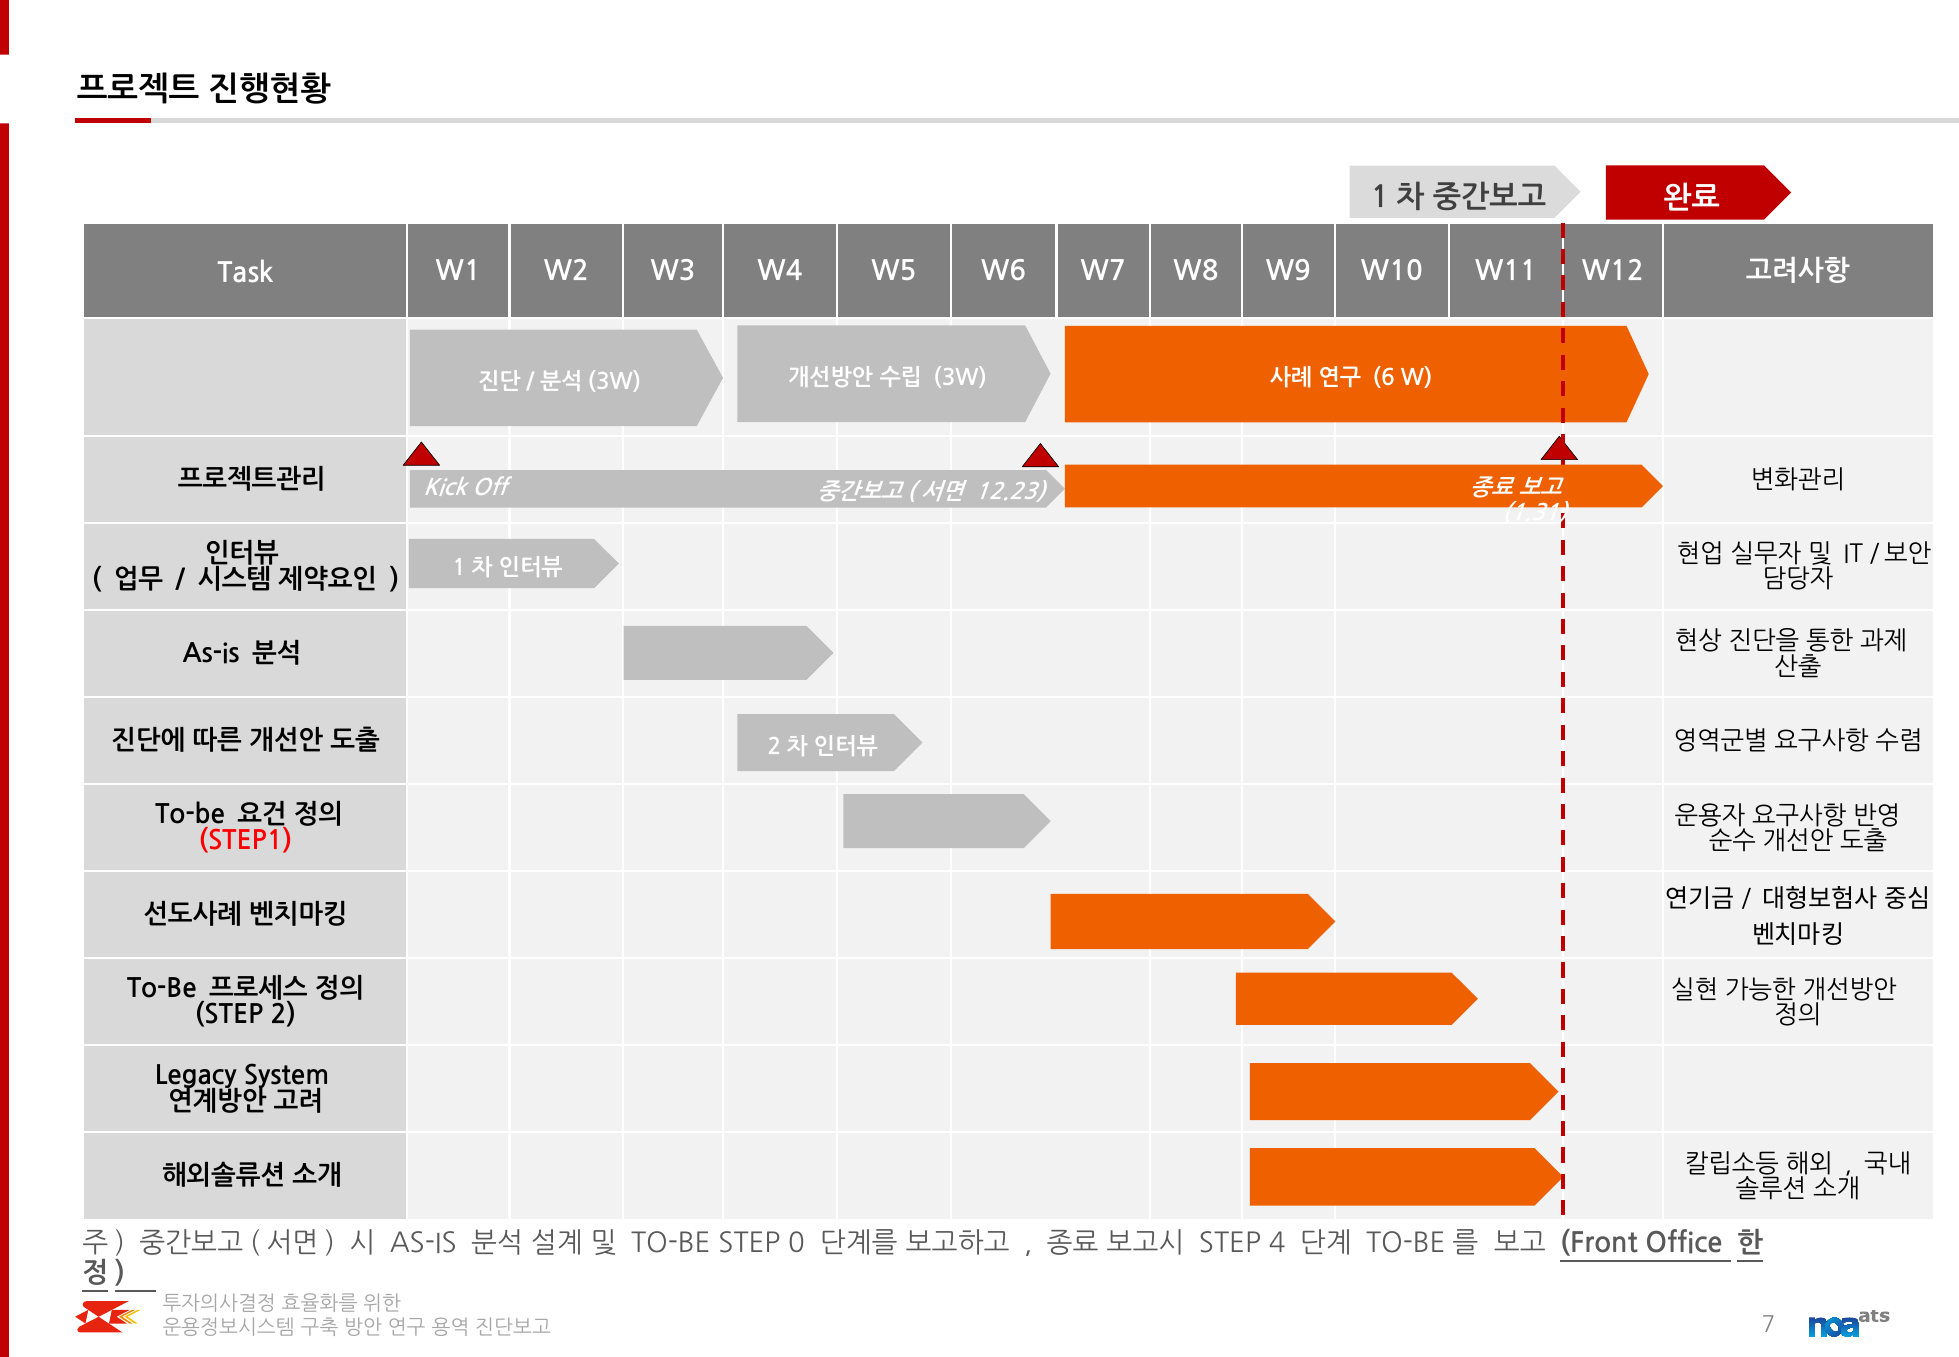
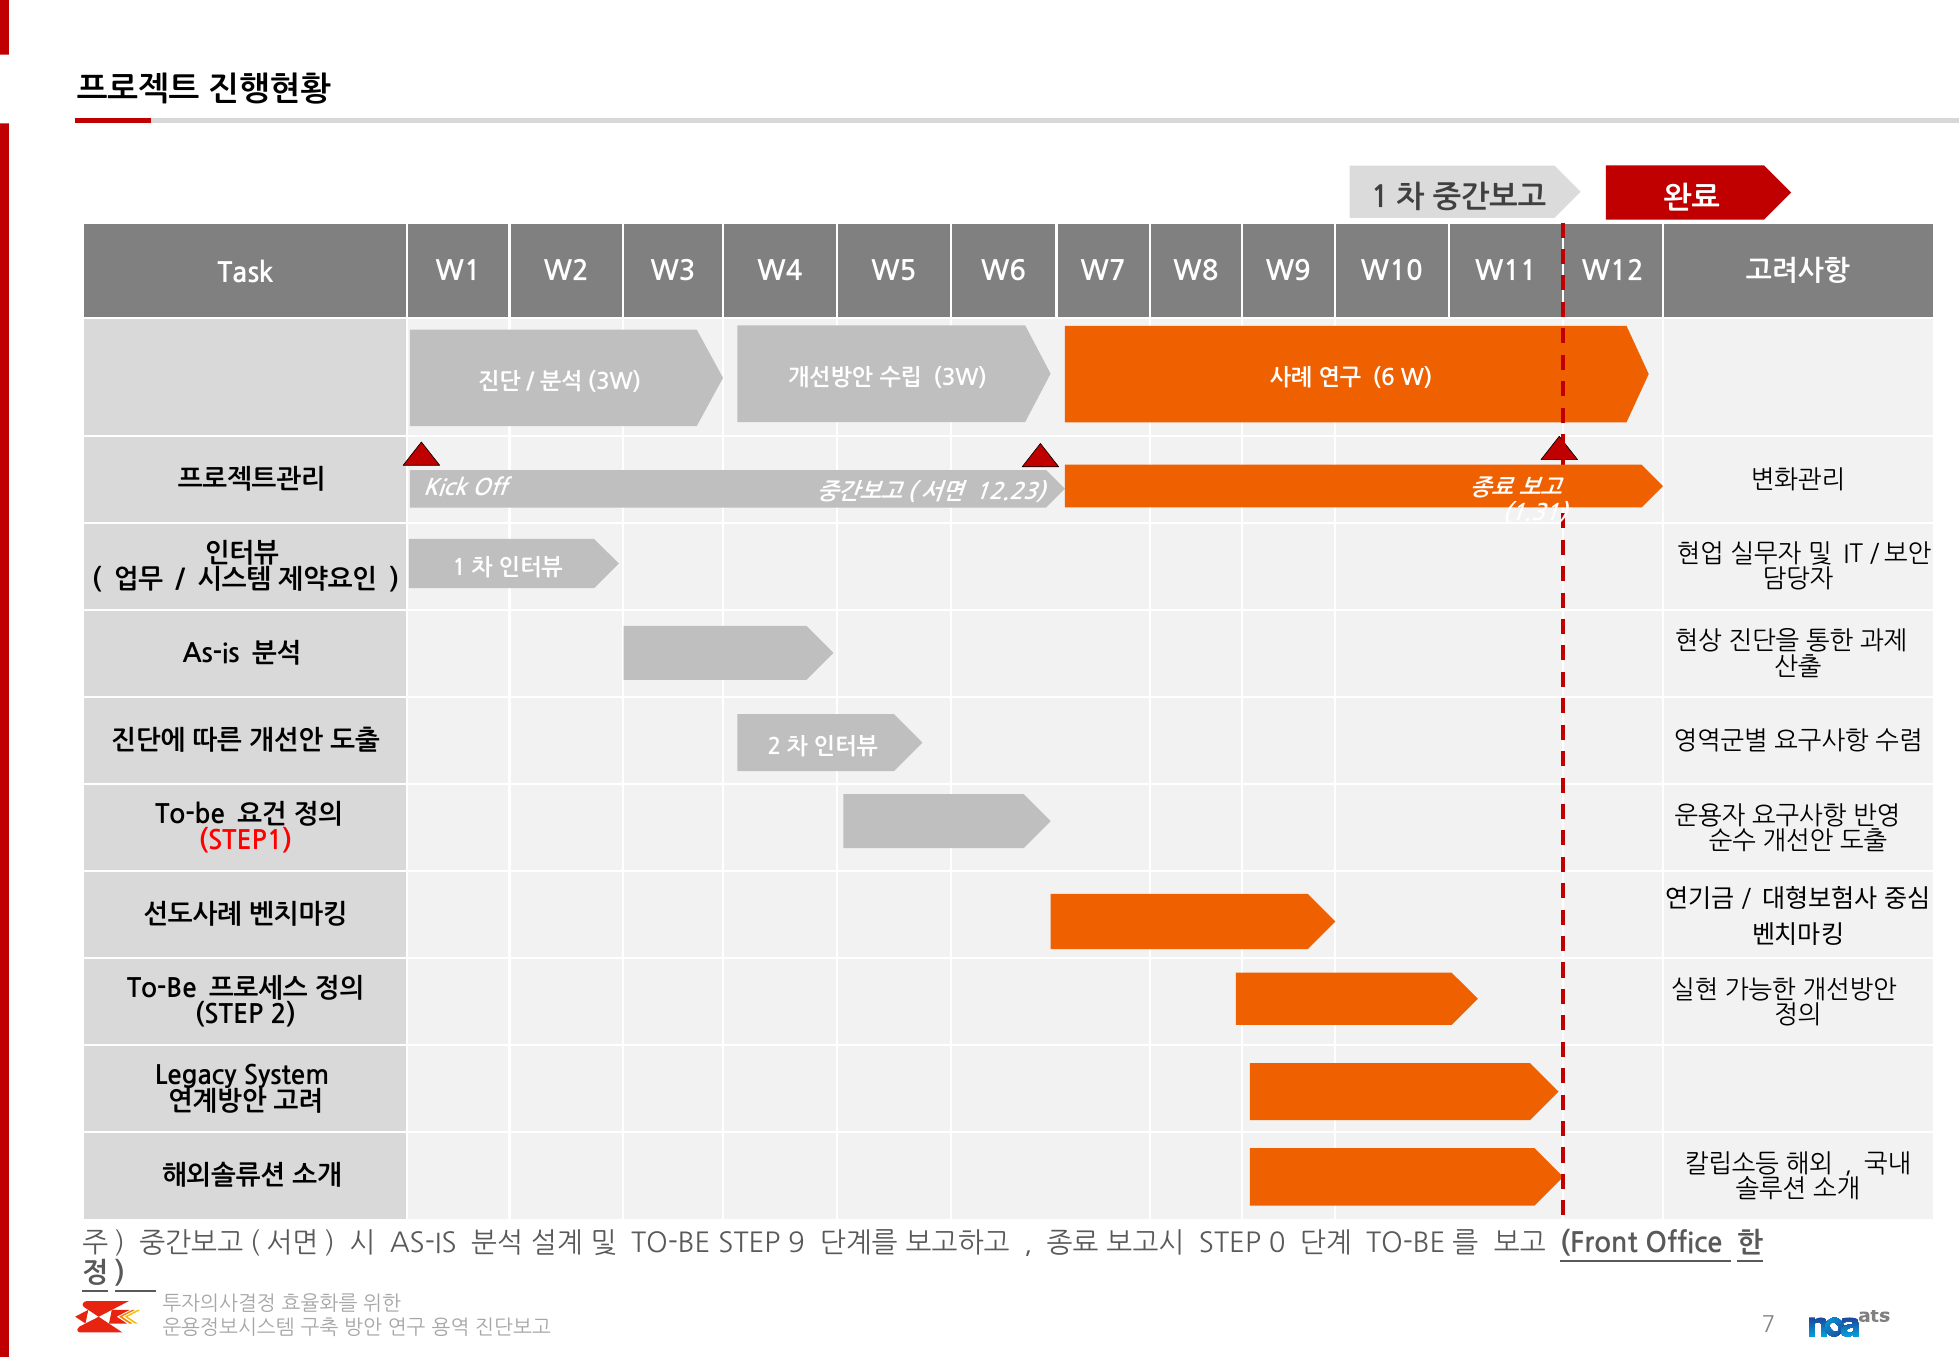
0: 0 -> 9 (797, 1243)
4: 4 -> 0 (1277, 1243)
